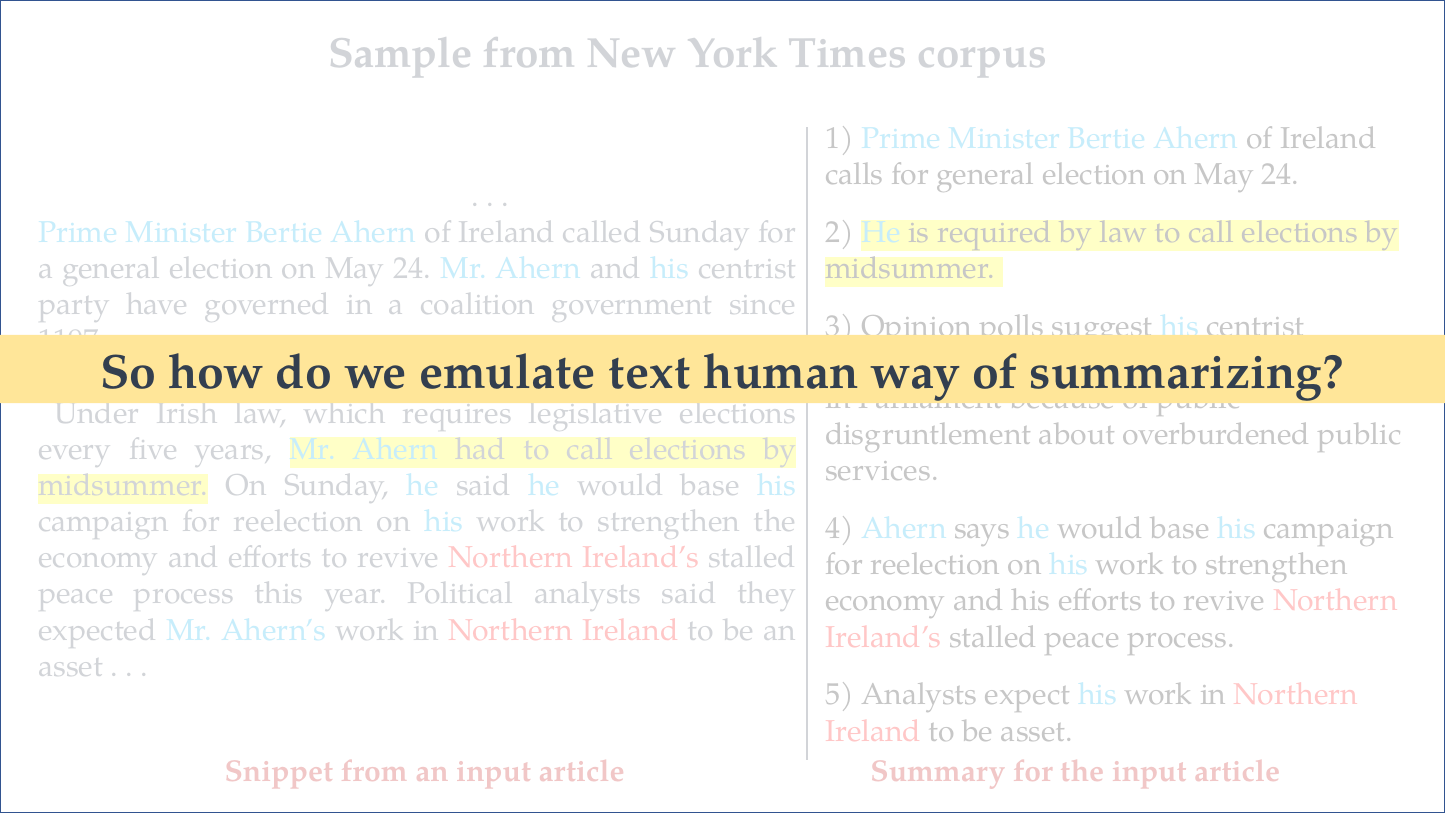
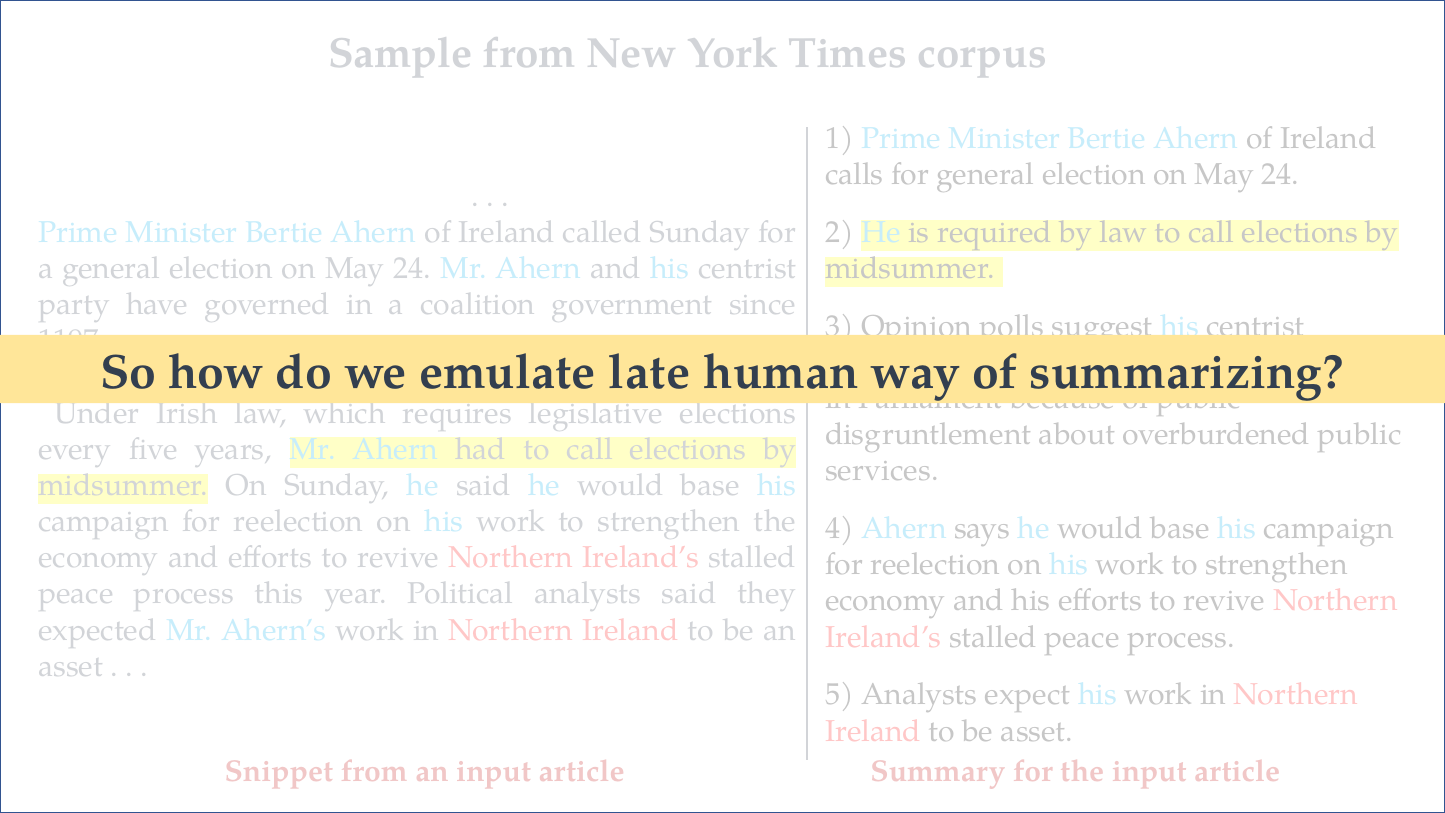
text: text -> late (649, 372)
